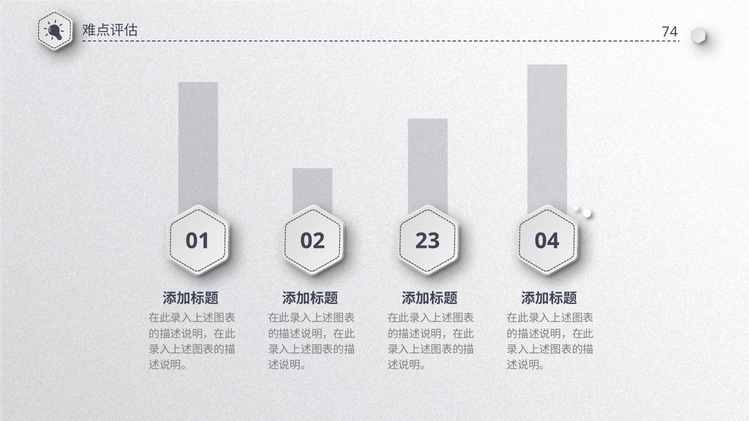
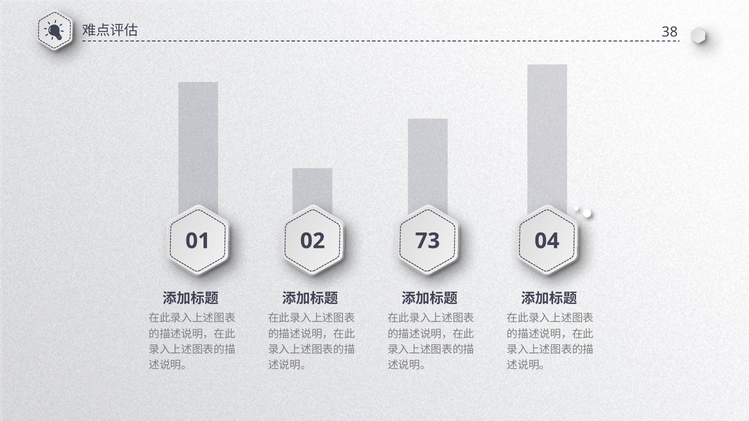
74: 74 -> 38 (670, 32)
23: 23 -> 73 (428, 241)
